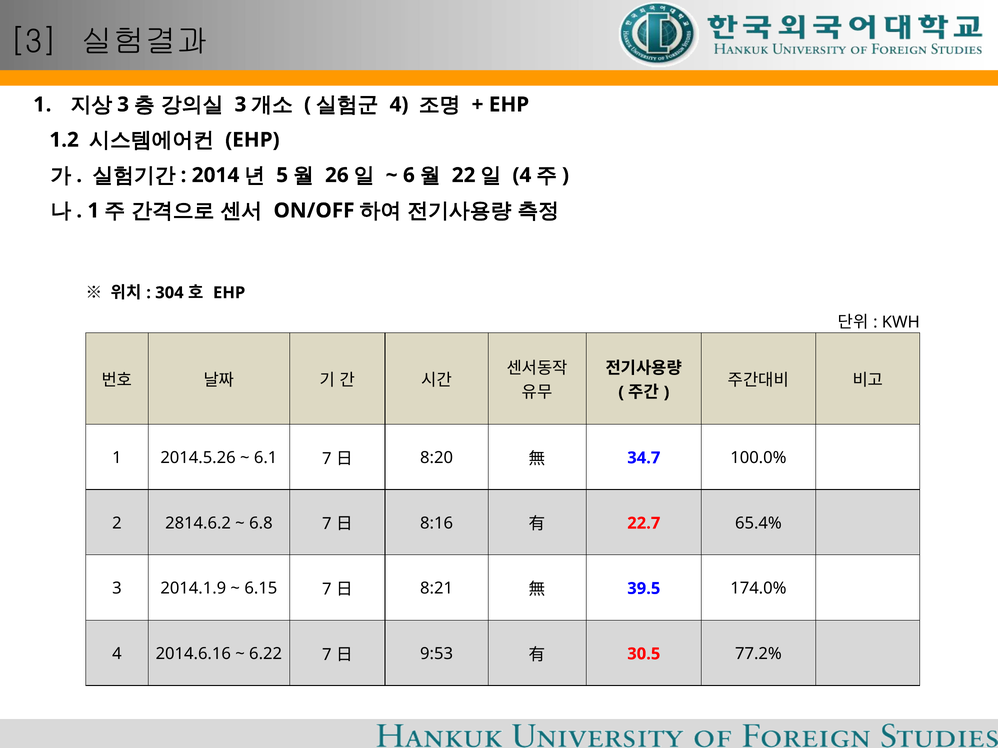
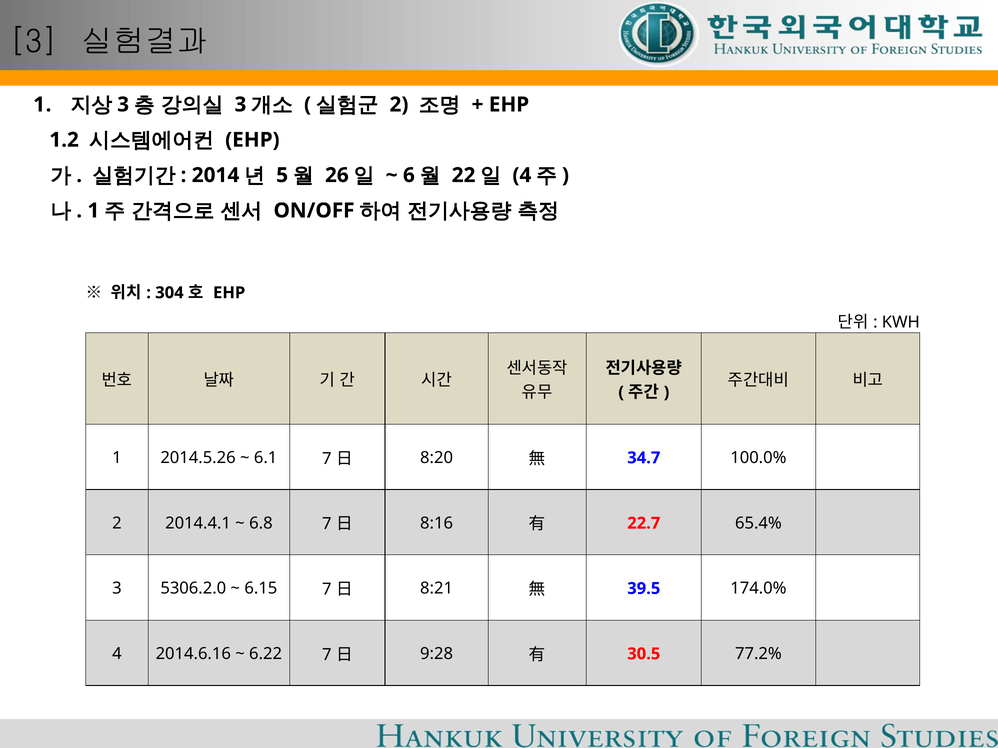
4: 4 -> 2 (399, 105)
2814.6.2: 2814.6.2 -> 2014.4.1 (198, 523)
2014.1.9: 2014.1.9 -> 5306.2.0 (193, 589)
9:53: 9:53 -> 9:28 (437, 654)
